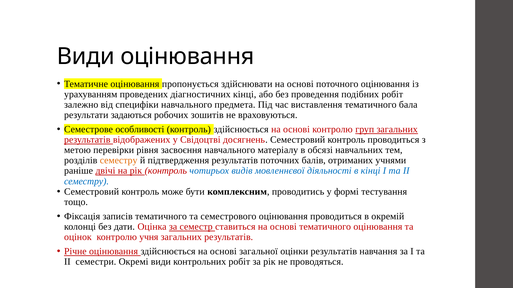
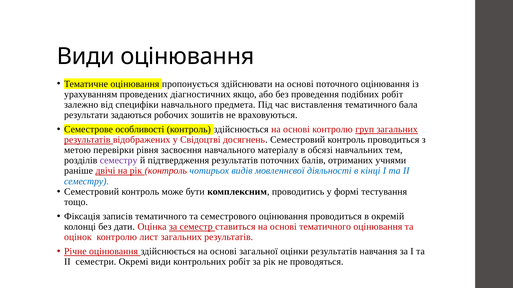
діагностичних кінці: кінці -> якщо (245, 94)
семестру colour: orange -> purple (119, 161)
учня: учня -> лист (149, 238)
